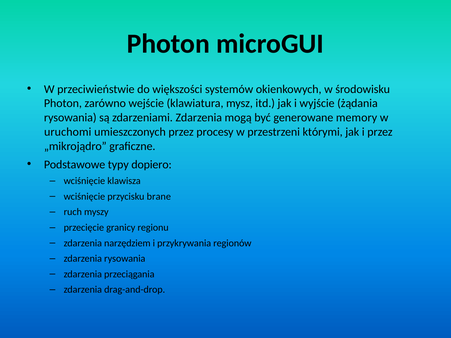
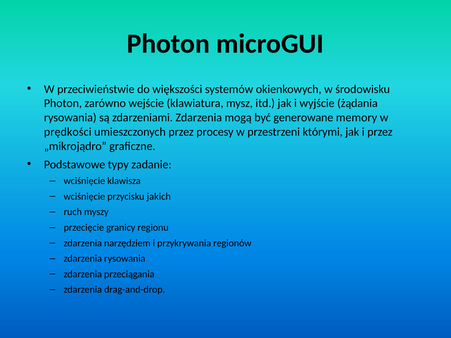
uruchomi: uruchomi -> prędkości (68, 132)
dopiero: dopiero -> zadanie (152, 165)
brane: brane -> jakich (159, 197)
